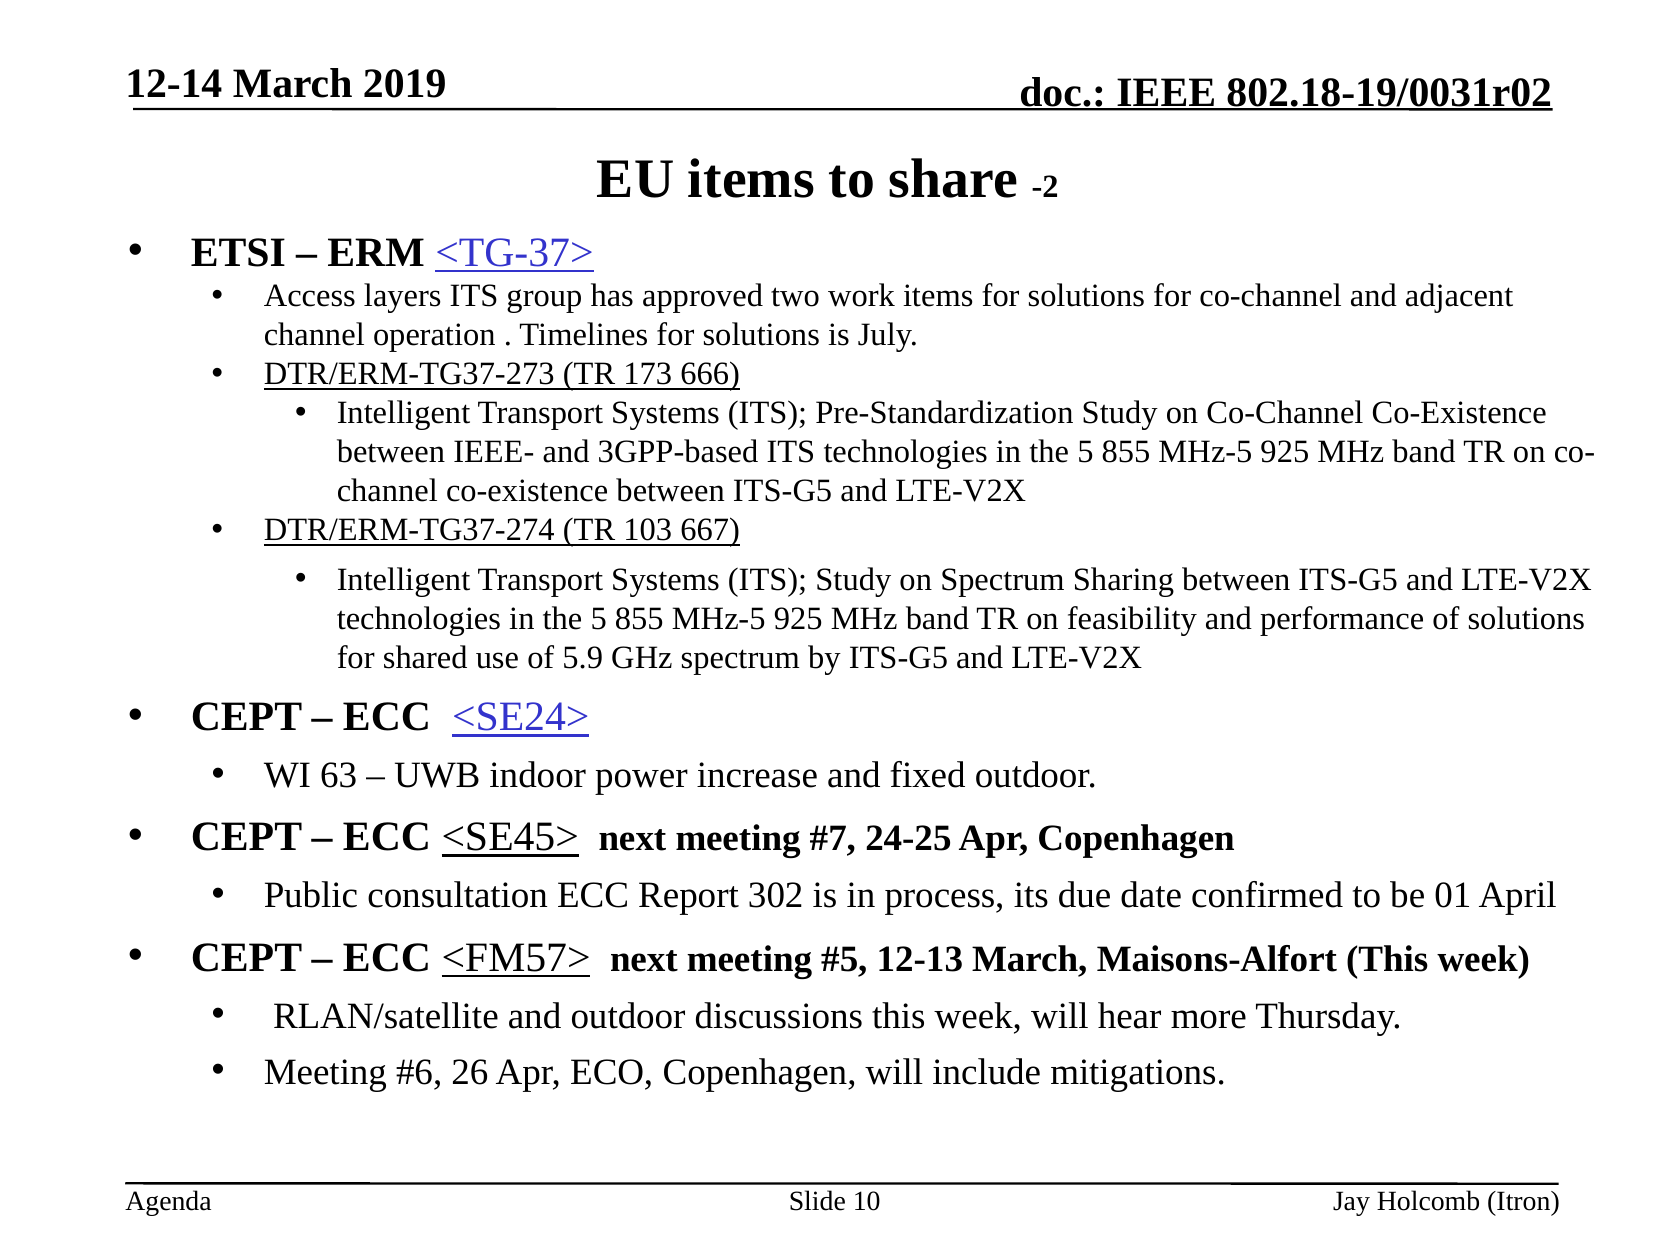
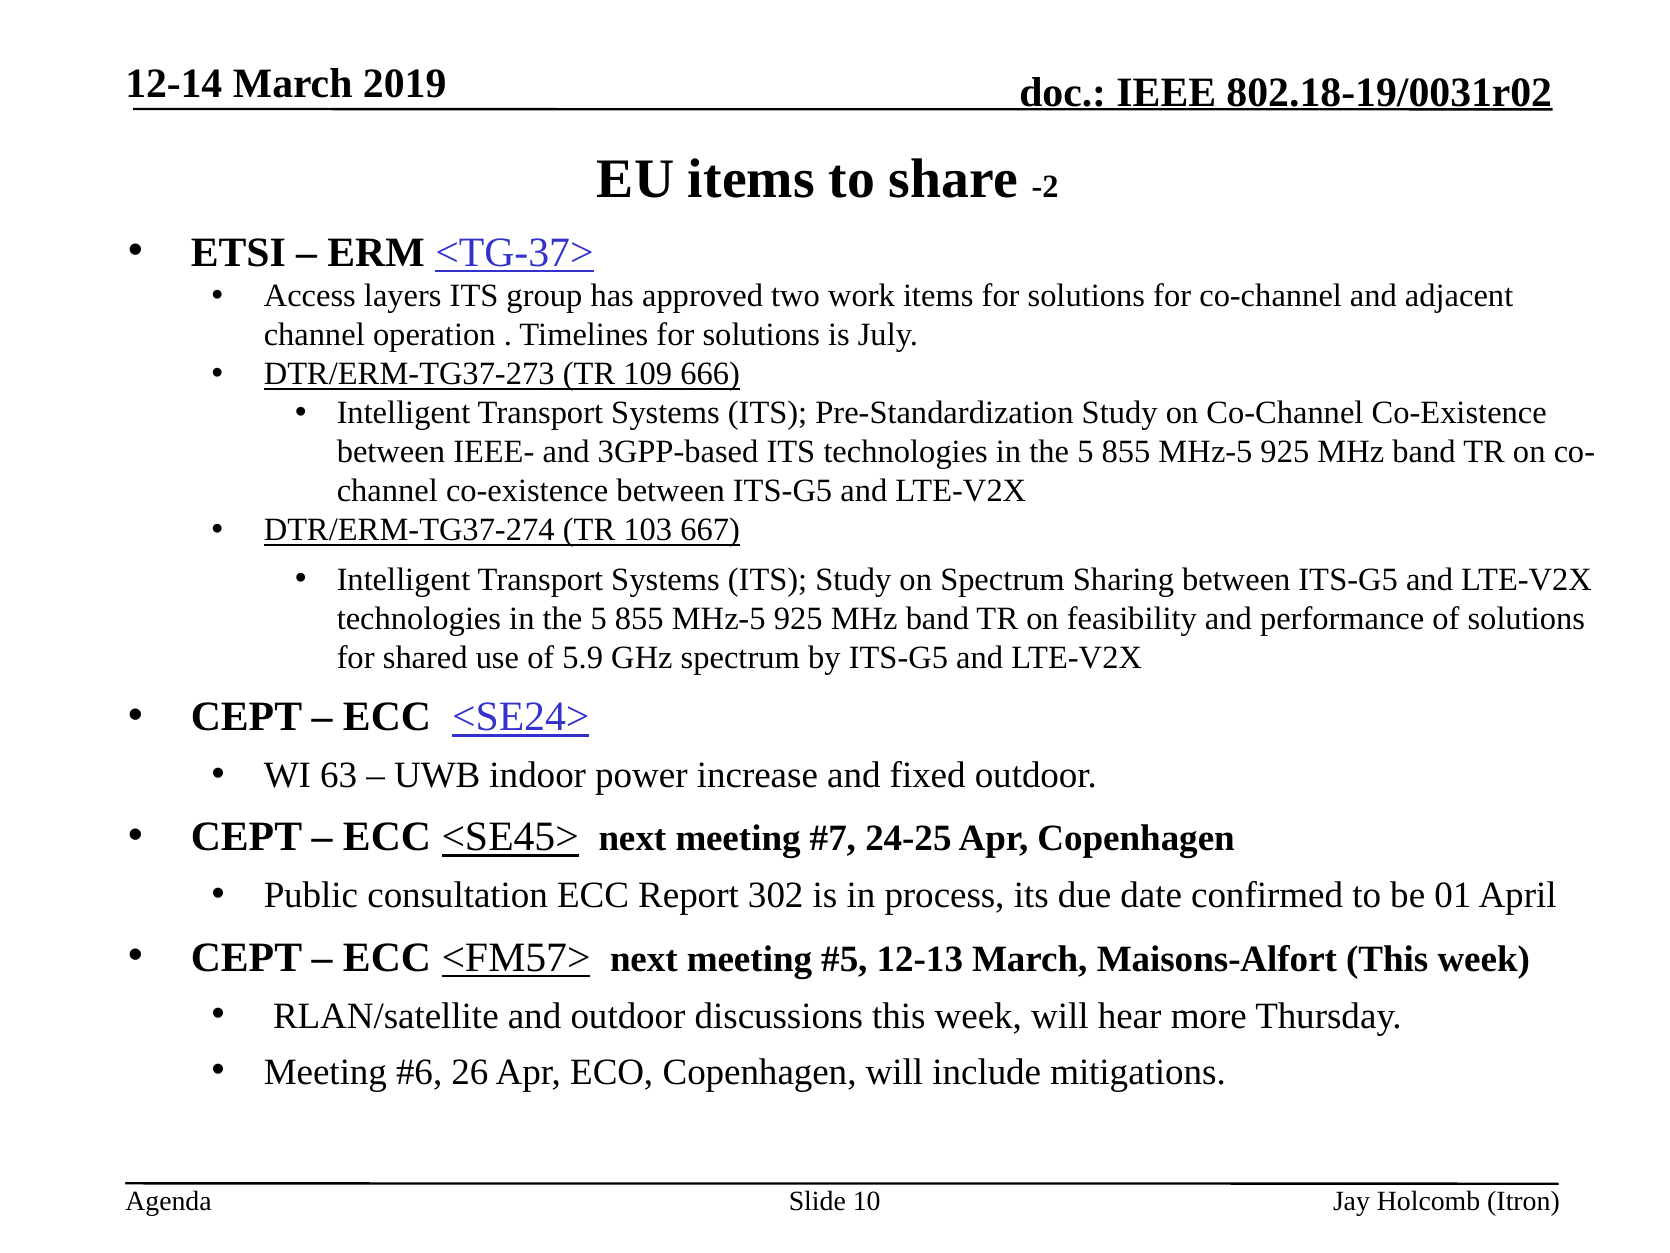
173: 173 -> 109 (648, 374)
